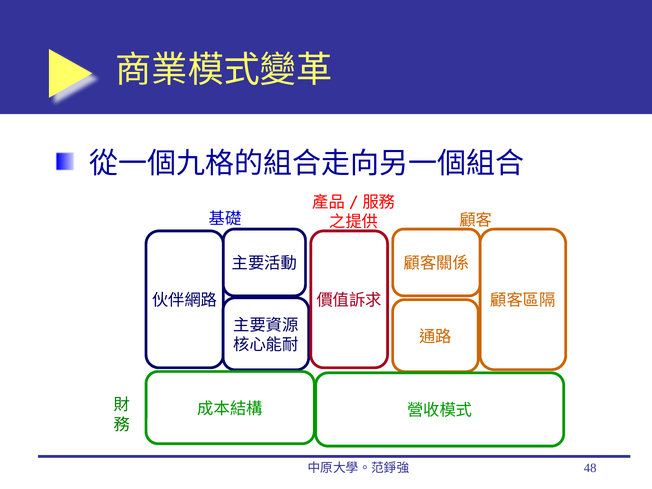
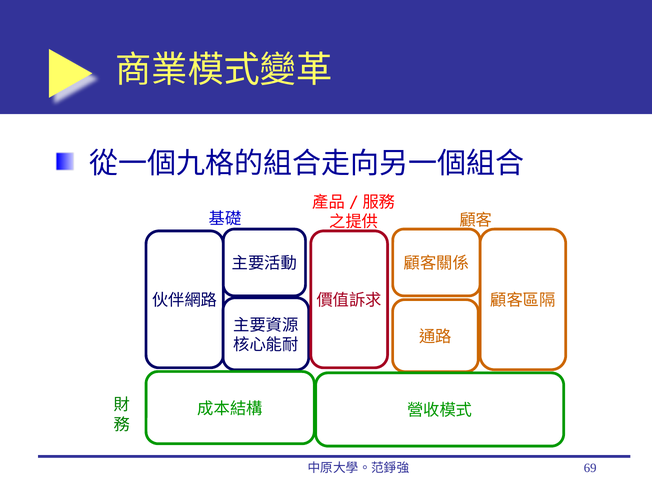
48: 48 -> 69 (590, 468)
